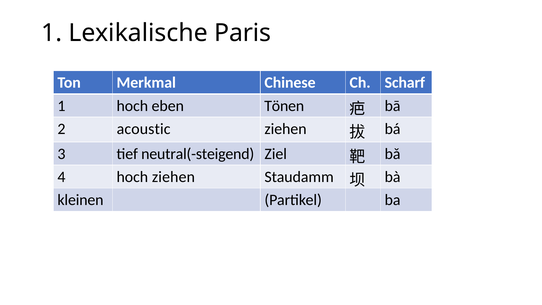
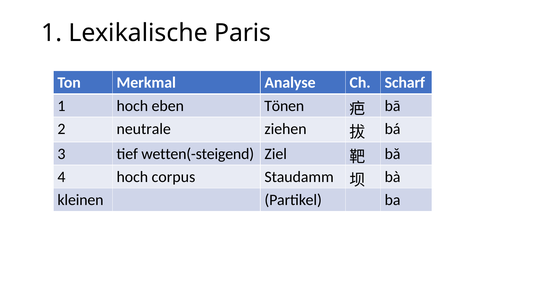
Chinese: Chinese -> Analyse (290, 83)
acoustic: acoustic -> neutrale (144, 129)
neutral(-steigend: neutral(-steigend -> wetten(-steigend (198, 154)
hoch ziehen: ziehen -> corpus (173, 177)
